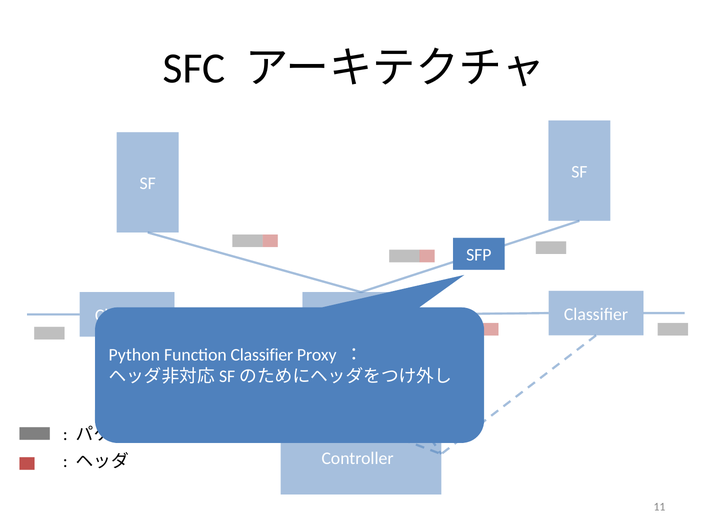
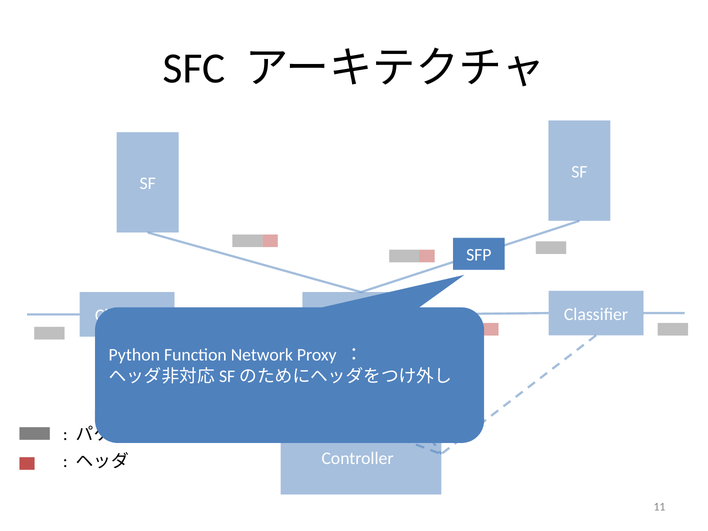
Function Classifier: Classifier -> Network (262, 355)
